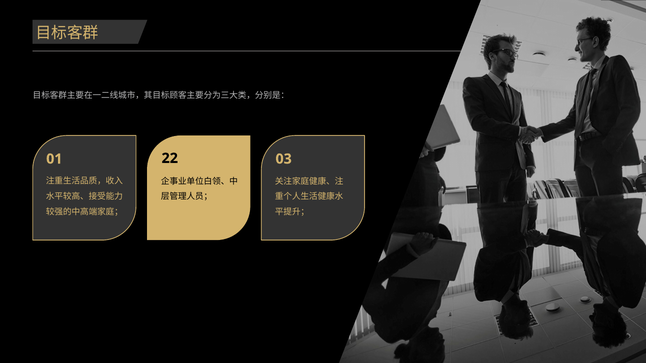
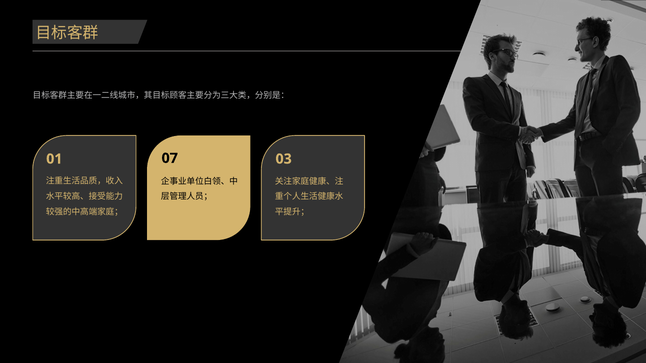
22: 22 -> 07 (170, 158)
